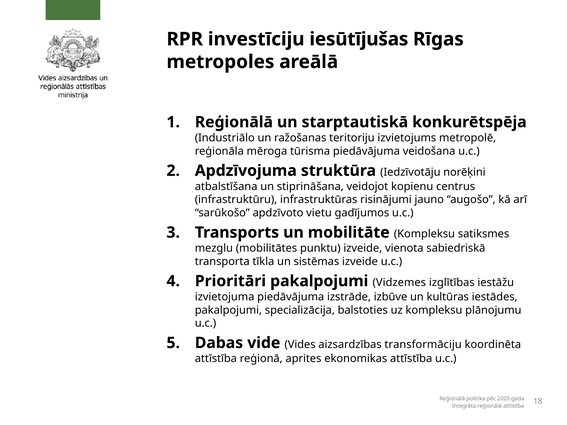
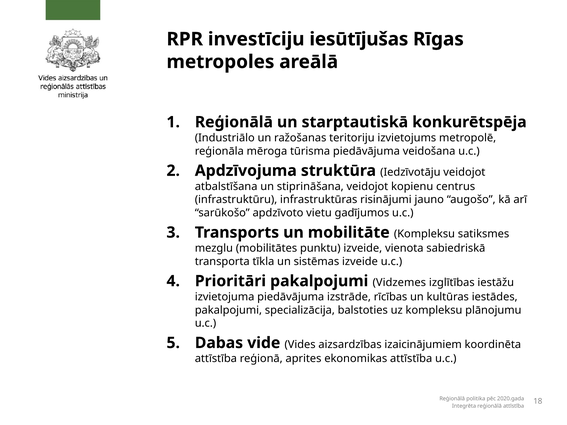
Iedzīvotāju norēķini: norēķini -> veidojot (464, 172)
izbūve: izbūve -> rīcības (391, 297)
transformāciju: transformāciju -> izaicinājumiem (423, 345)
